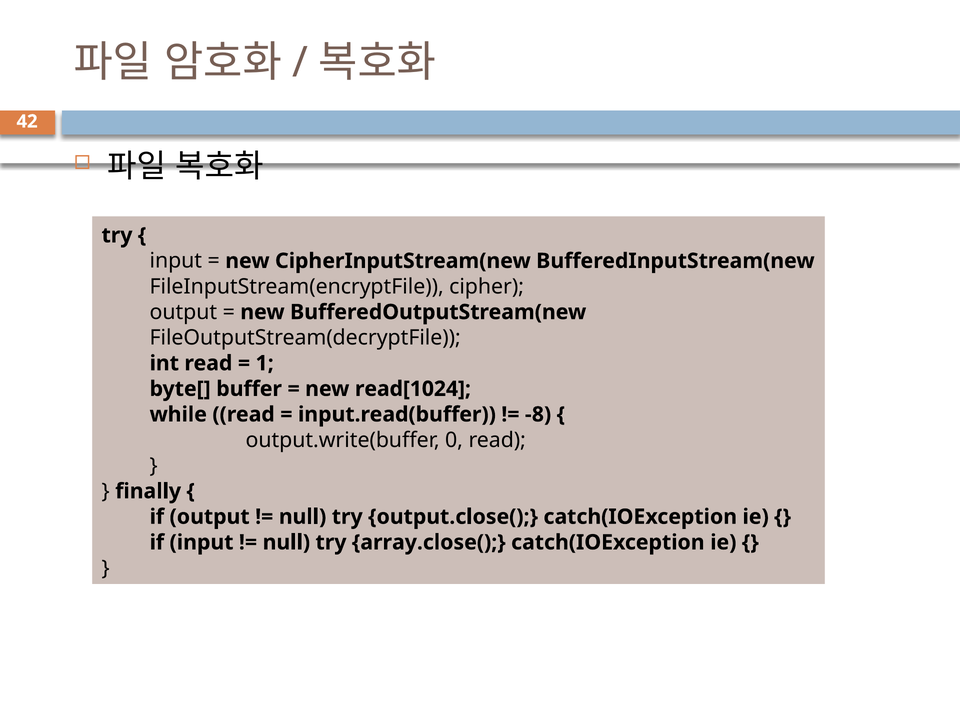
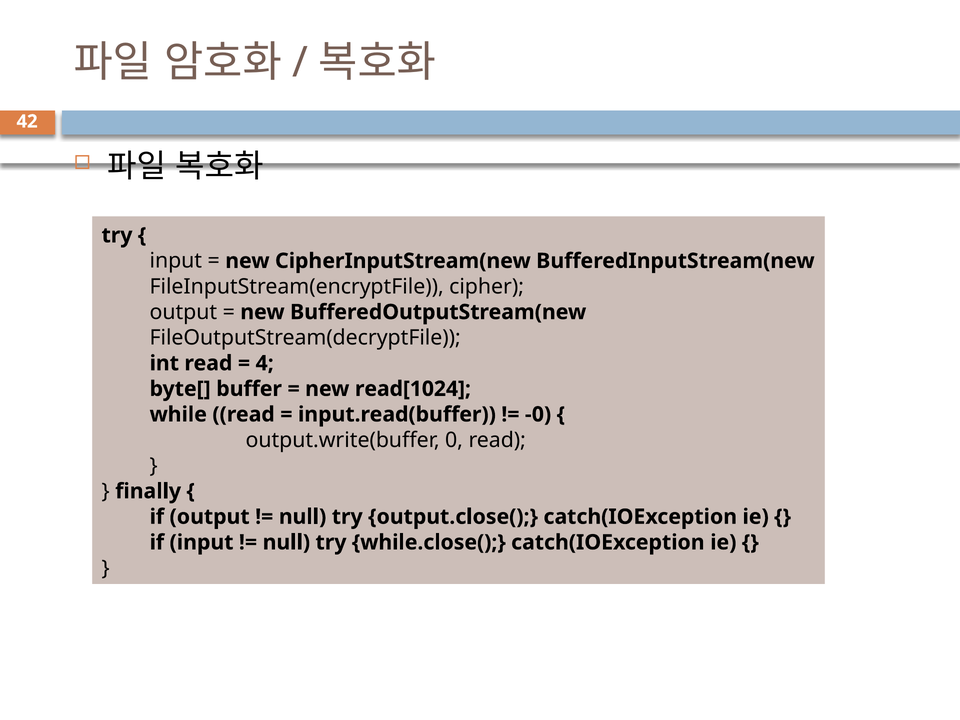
1: 1 -> 4 (265, 363)
-8: -8 -> -0 (538, 414)
array.close(: array.close( -> while.close( (429, 542)
